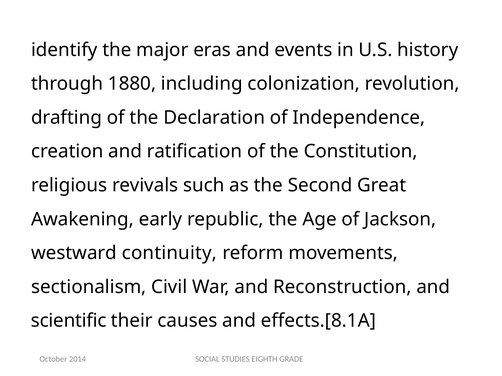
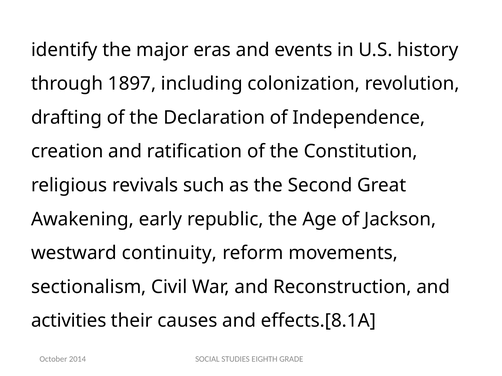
1880: 1880 -> 1897 (132, 84)
scientific: scientific -> activities (69, 321)
